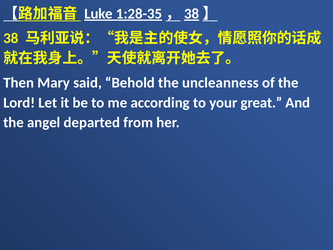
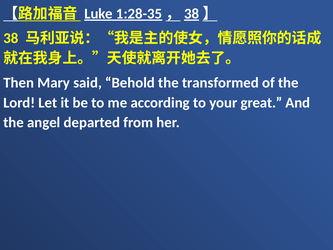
uncleanness: uncleanness -> transformed (220, 83)
